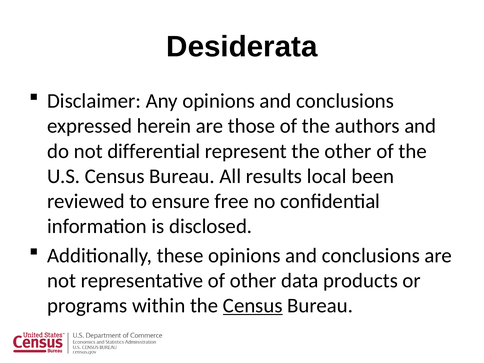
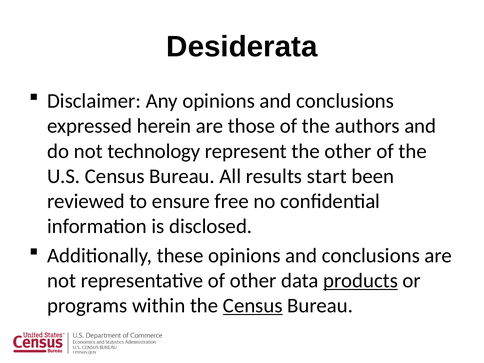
differential: differential -> technology (154, 151)
local: local -> start (327, 176)
products underline: none -> present (361, 281)
